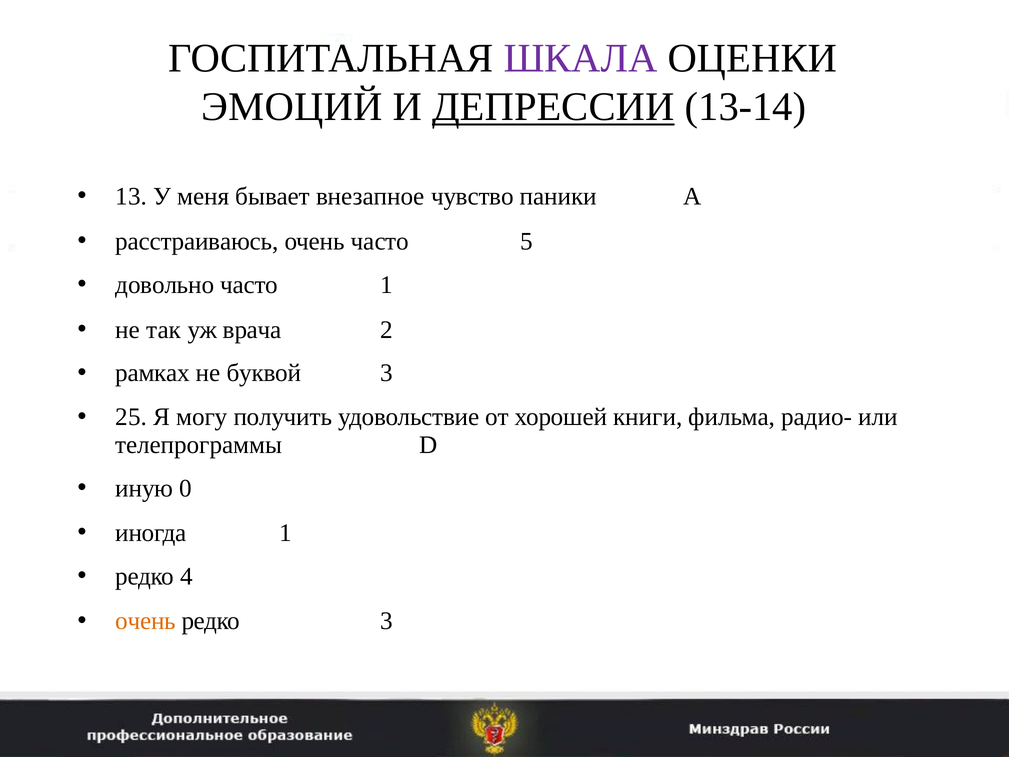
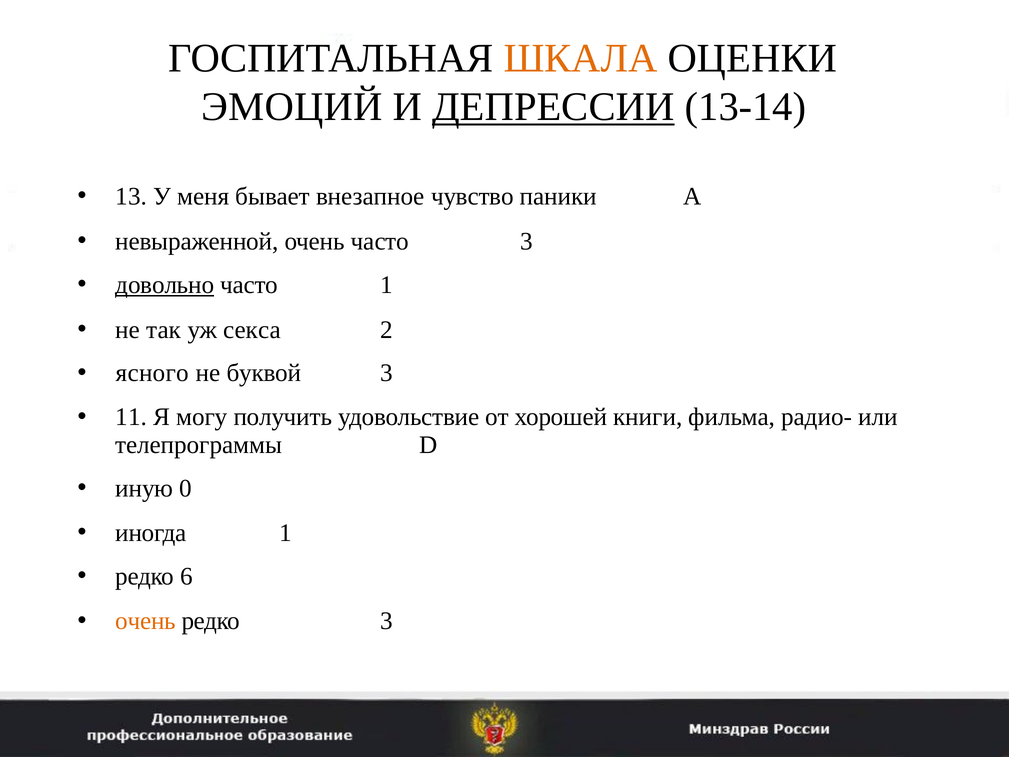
ШКАЛА colour: purple -> orange (581, 58)
расстраиваюсь: расстраиваюсь -> невыраженной (197, 241)
часто 5: 5 -> 3 (527, 241)
довольно underline: none -> present (165, 285)
врача: врача -> секса (252, 330)
рамках: рамках -> ясного (152, 373)
25: 25 -> 11 (131, 417)
4: 4 -> 6 (186, 576)
